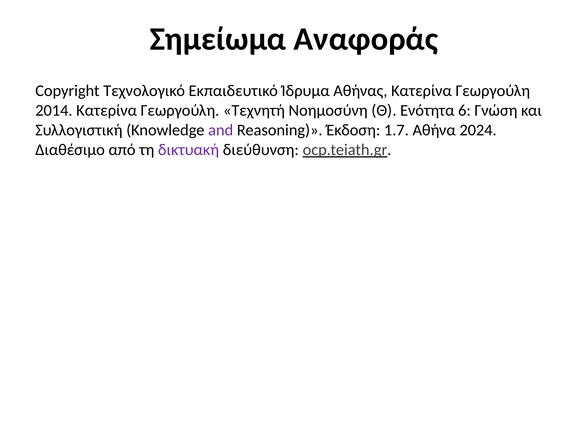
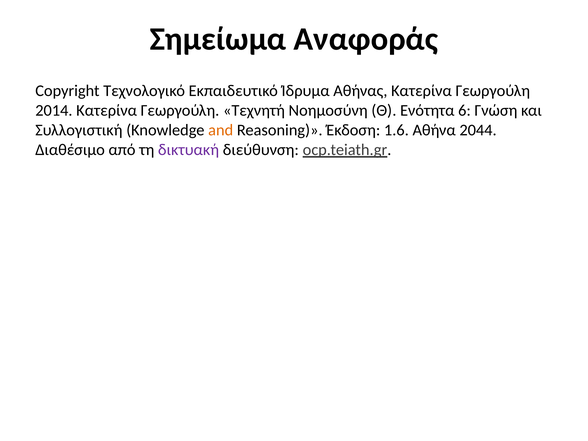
and colour: purple -> orange (221, 130)
1.7: 1.7 -> 1.6 (396, 130)
2024: 2024 -> 2044 (478, 130)
